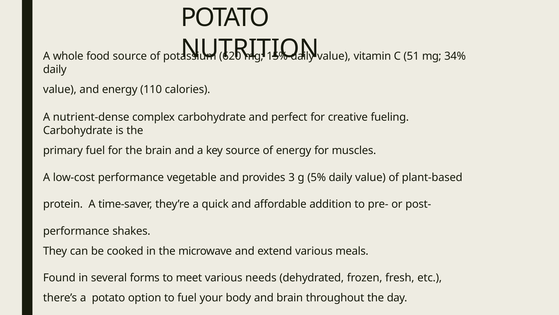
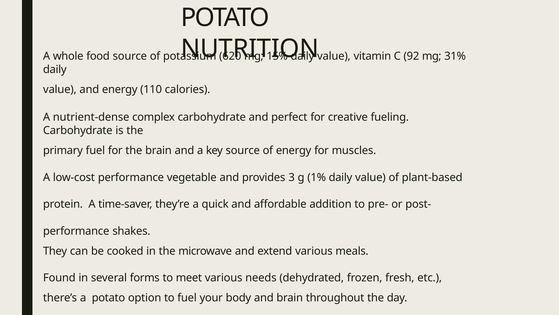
51: 51 -> 92 (411, 56)
34%: 34% -> 31% (455, 56)
5%: 5% -> 1% (317, 177)
